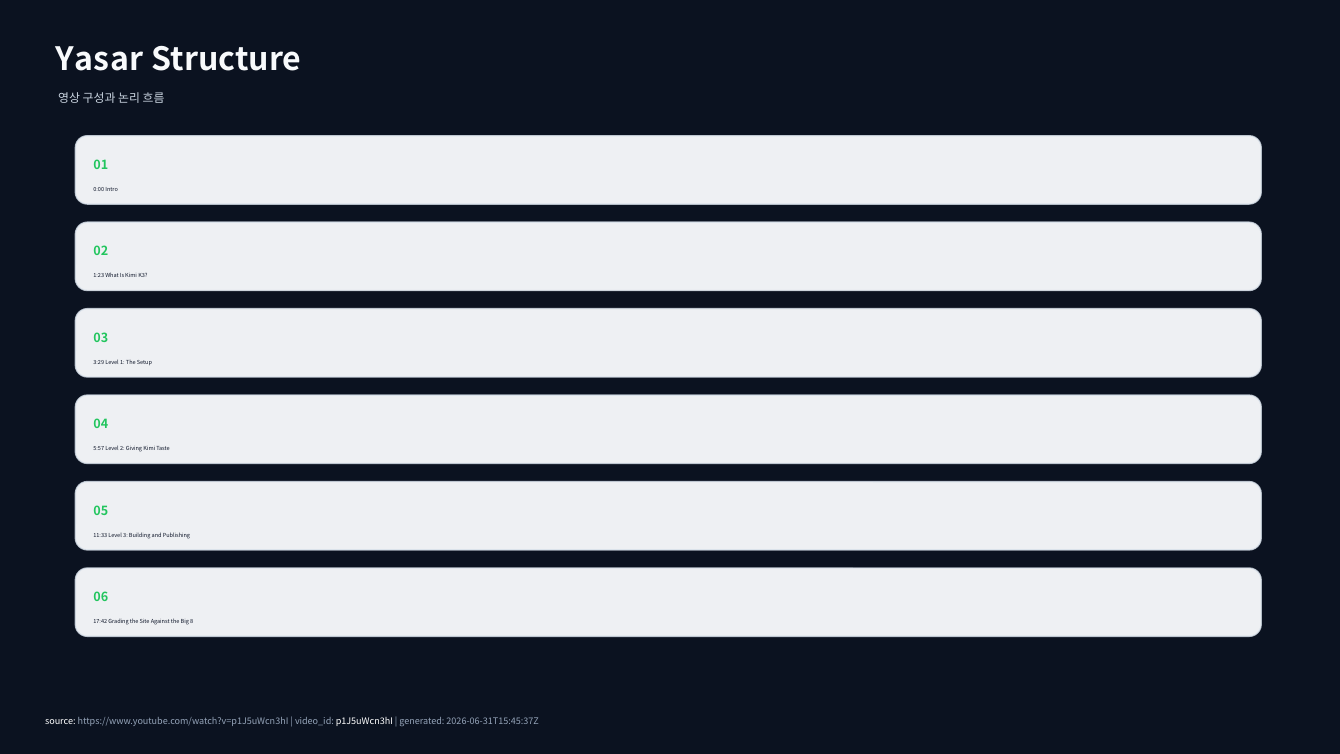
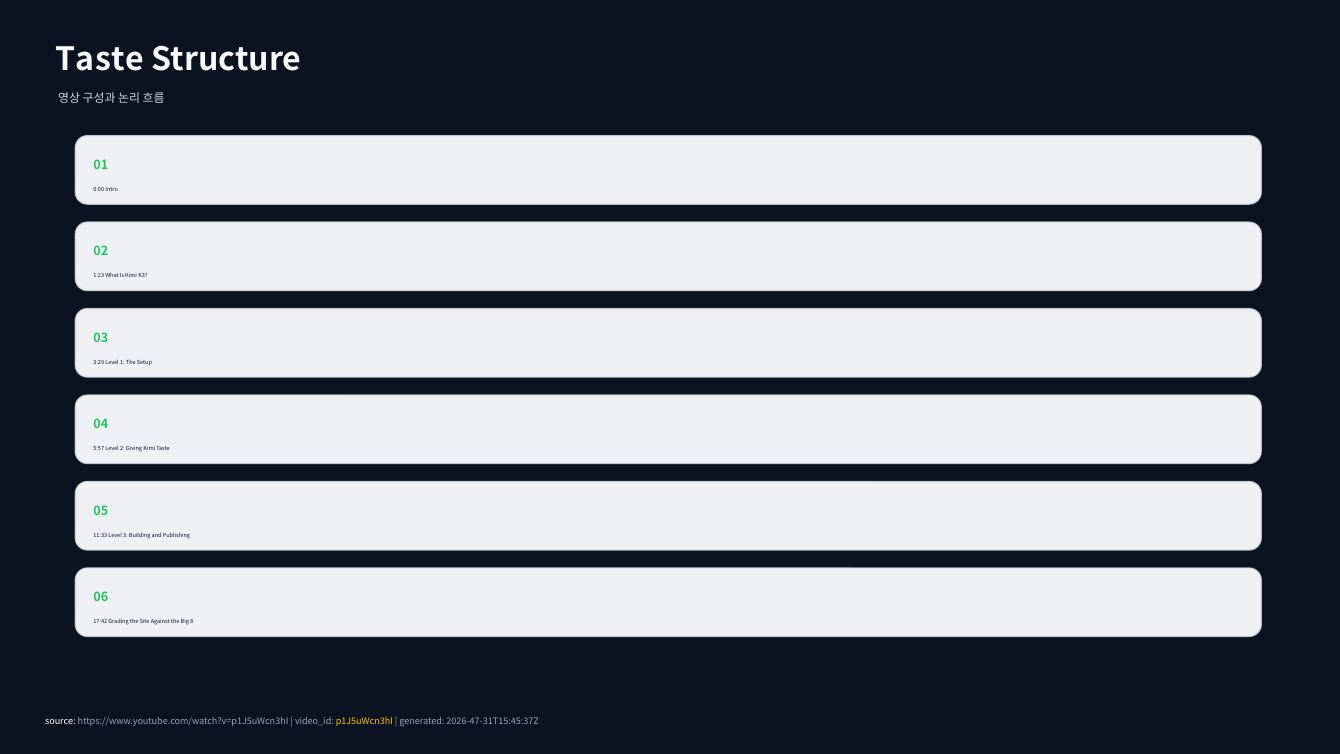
Yasar: Yasar -> Taste (100, 60)
p1J5uWcn3hI colour: white -> yellow (364, 722)
2026-06-31T15:45:37Z: 2026-06-31T15:45:37Z -> 2026-47-31T15:45:37Z (493, 722)
